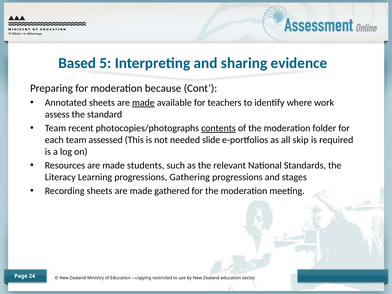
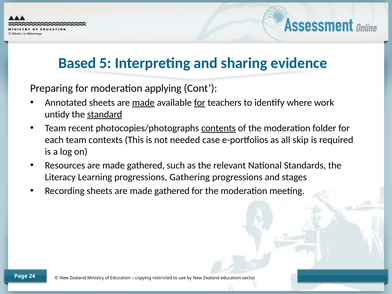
because: because -> applying (163, 88)
for underline: none -> present (200, 103)
assess: assess -> untidy (57, 114)
standard underline: none -> present (105, 114)
assessed: assessed -> contexts (106, 140)
slide: slide -> case (211, 140)
Resources are made students: students -> gathered (146, 165)
